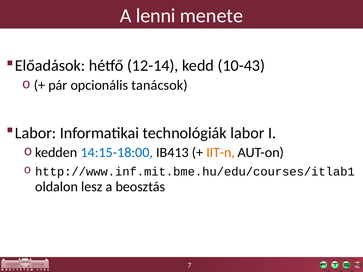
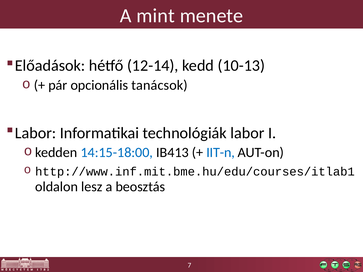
lenni: lenni -> mint (156, 16)
10-43: 10-43 -> 10-13 (241, 66)
IIT-n colour: orange -> blue (221, 153)
